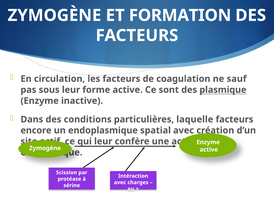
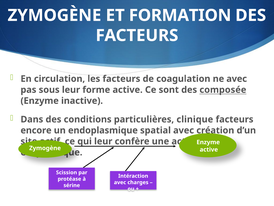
ne sauf: sauf -> avec (237, 79)
plasmique: plasmique -> composée (223, 90)
laquelle: laquelle -> clinique (195, 119)
